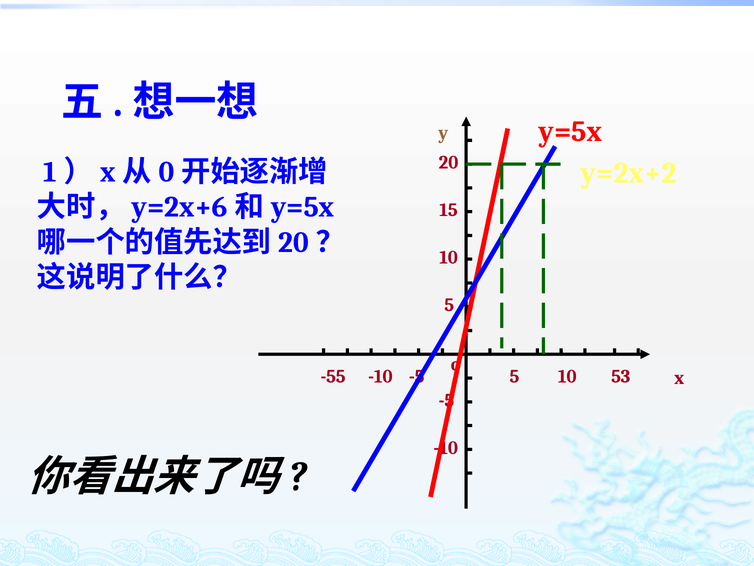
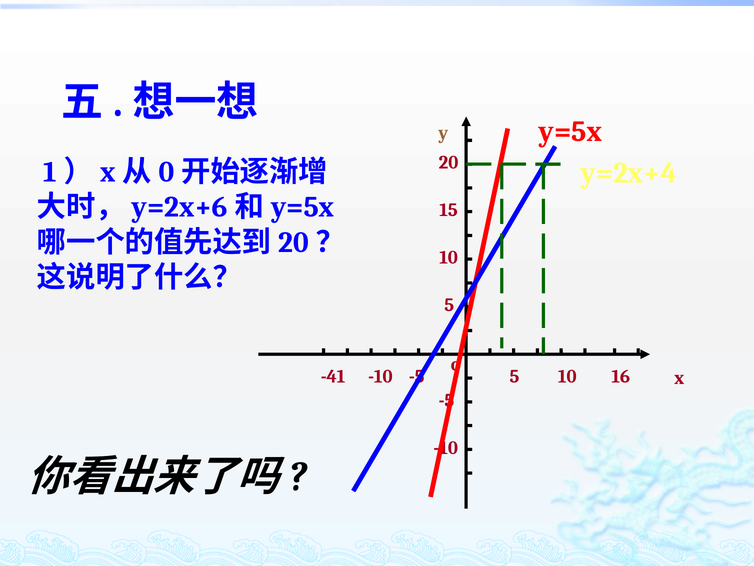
y=2x+2: y=2x+2 -> y=2x+4 (629, 173)
-55: -55 -> -41 (333, 376)
53: 53 -> 16 (621, 376)
